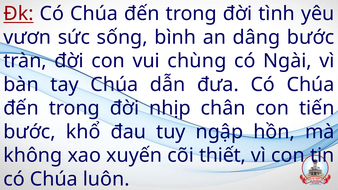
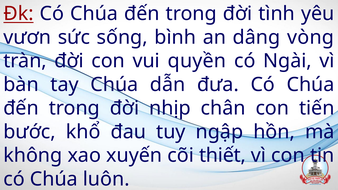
dâng bước: bước -> vòng (311, 37)
chùng: chùng -> quyền (197, 61)
